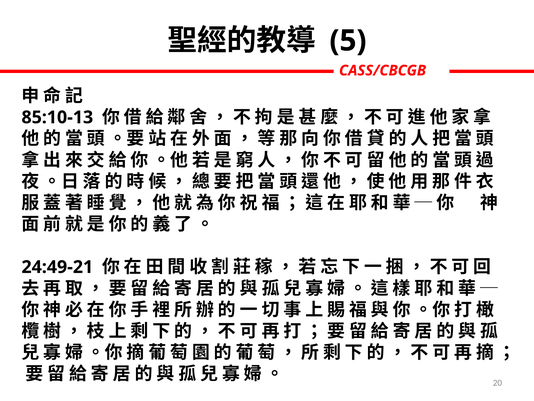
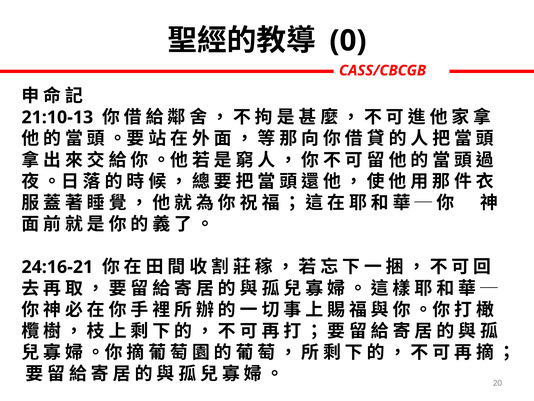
5: 5 -> 0 (348, 41)
85:10-13: 85:10-13 -> 21:10-13 (57, 117)
24:49-21: 24:49-21 -> 24:16-21 (57, 267)
